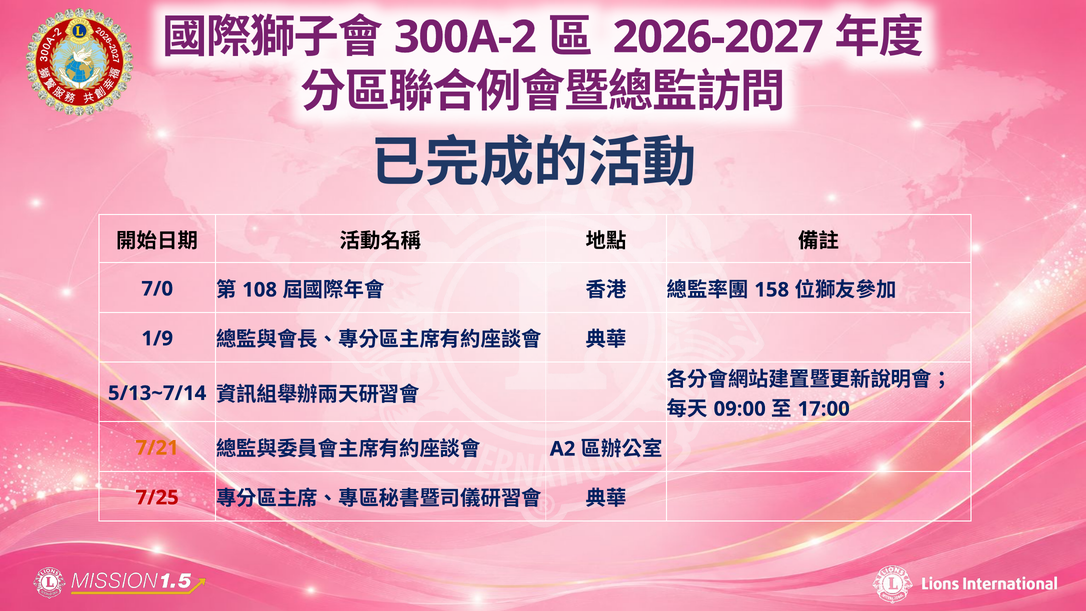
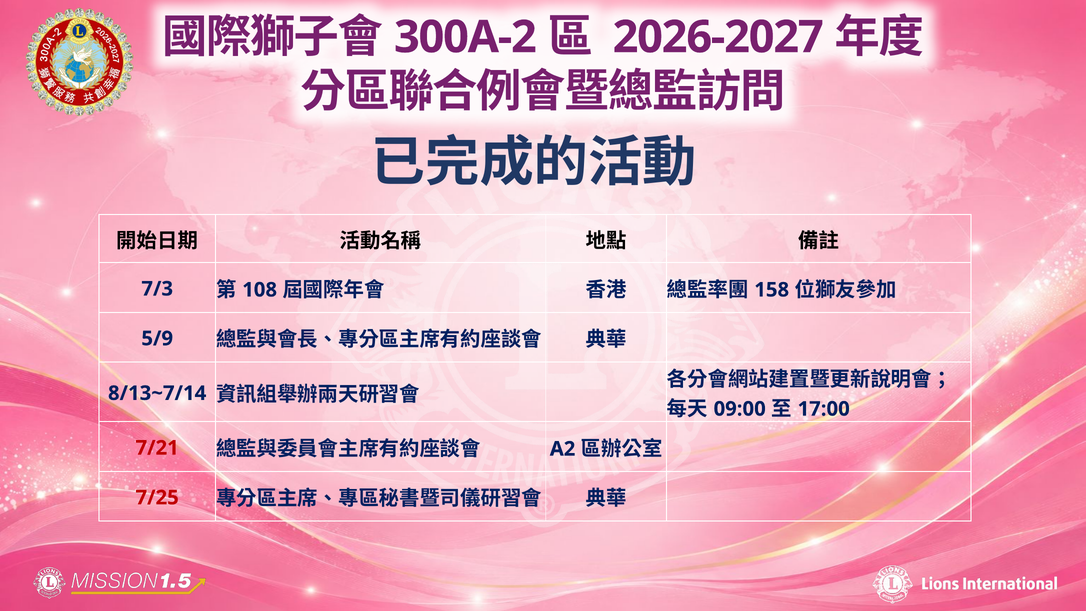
7/0: 7/0 -> 7/3 (157, 289)
1/9: 1/9 -> 5/9 (157, 338)
5/13~7/14: 5/13~7/14 -> 8/13~7/14 (157, 393)
7/21 colour: orange -> red (157, 448)
